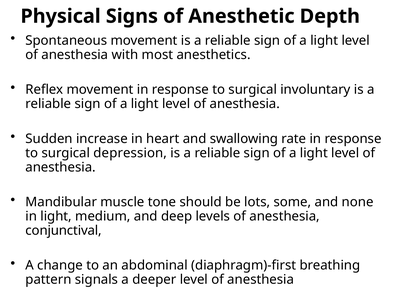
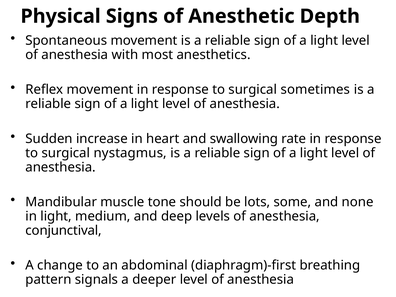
involuntary: involuntary -> sometimes (315, 90)
depression: depression -> nystagmus (130, 153)
